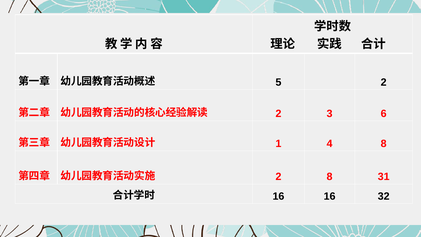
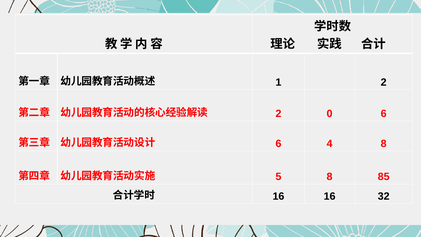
5: 5 -> 1 (278, 82)
3: 3 -> 0 (330, 114)
1: 1 -> 6 (278, 143)
2: 2 -> 5 (278, 177)
31: 31 -> 85 (384, 177)
